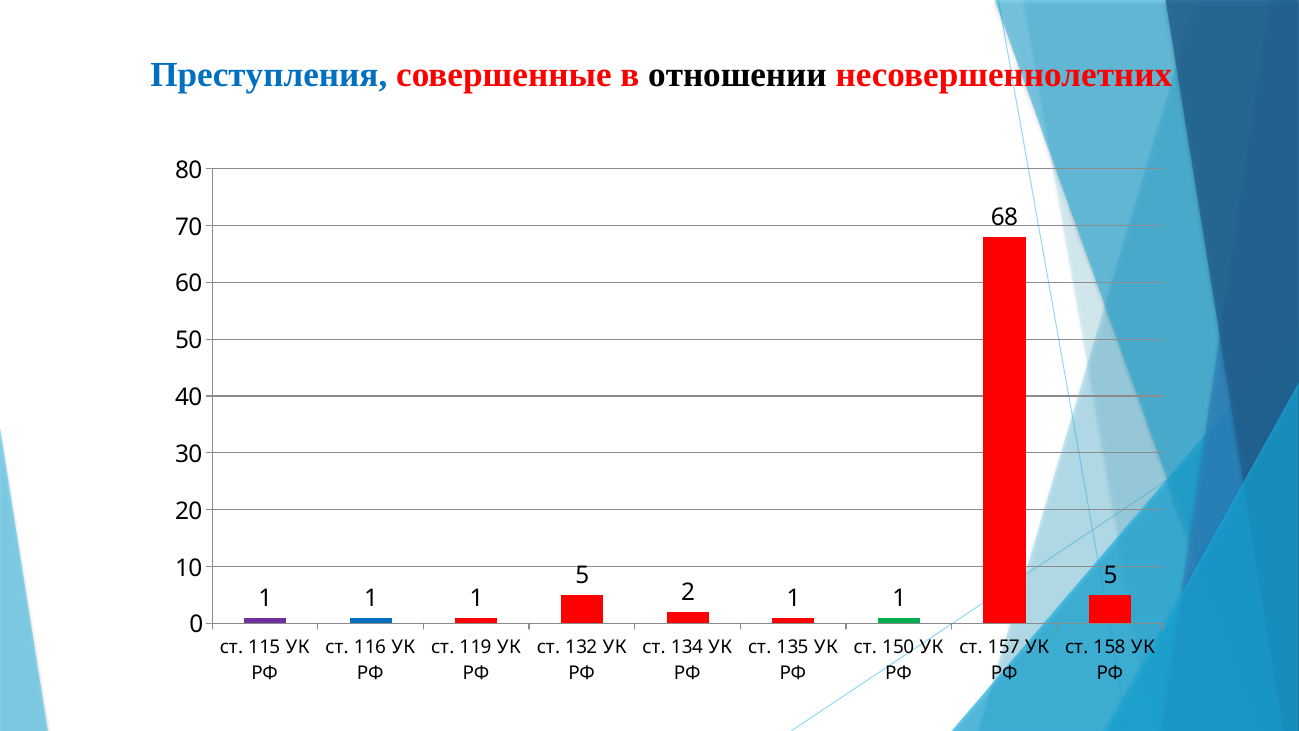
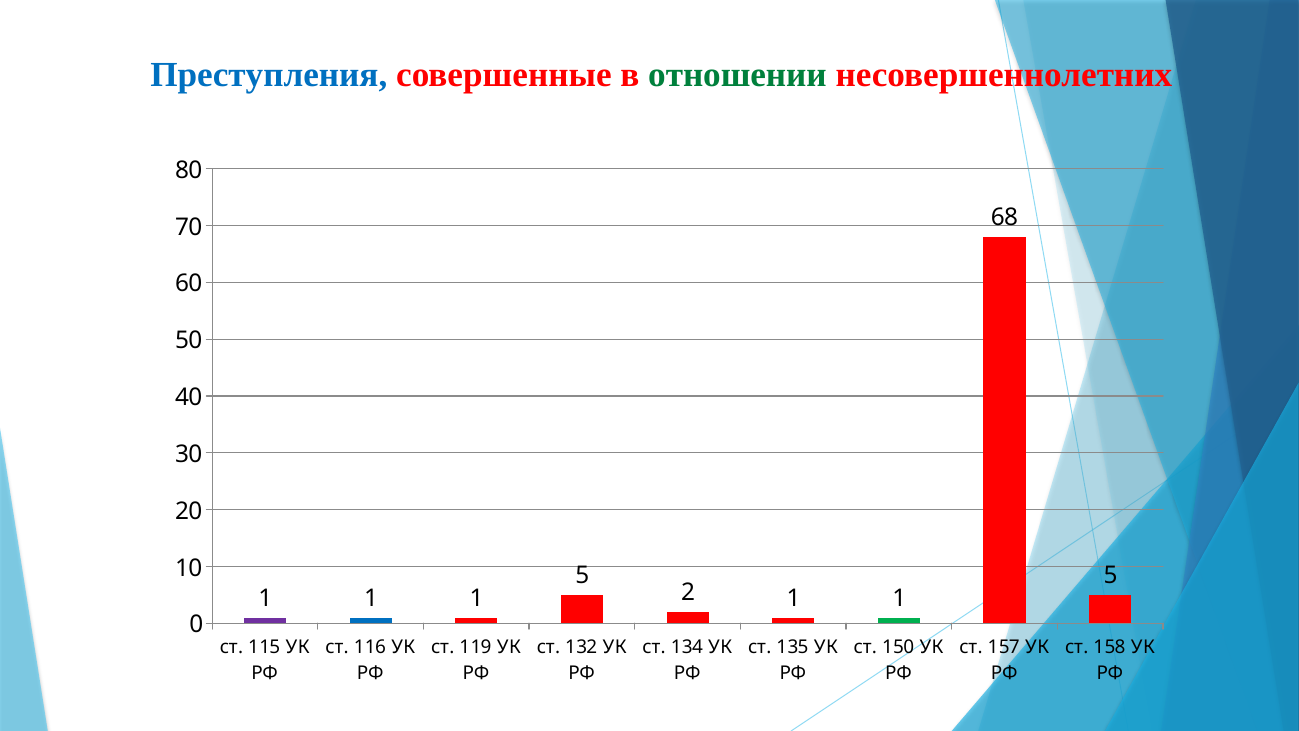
отношении colour: black -> green (737, 75)
